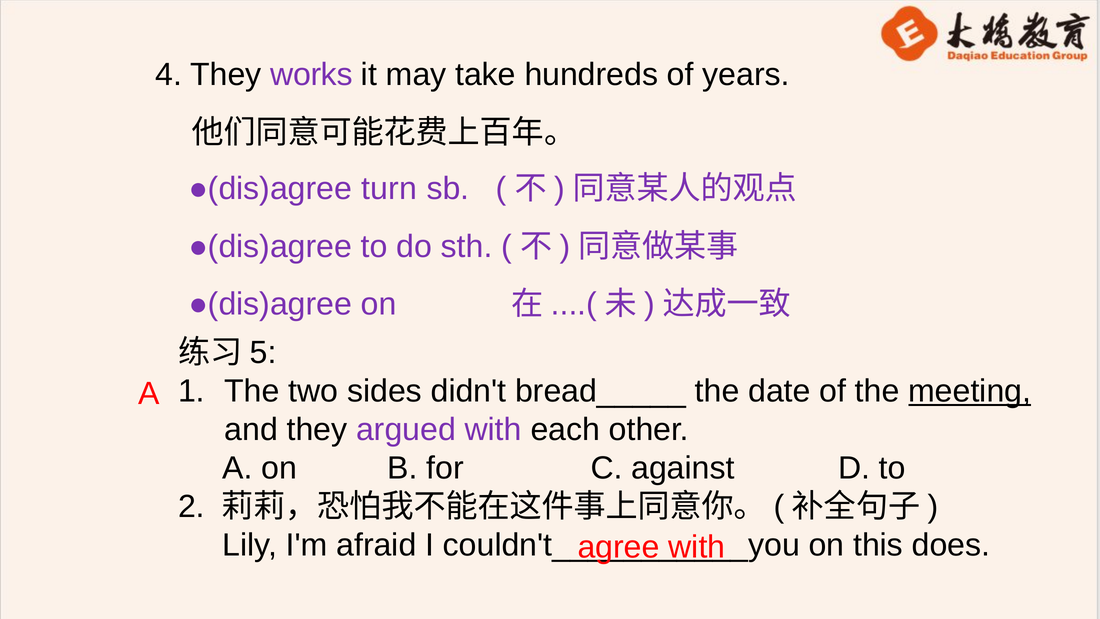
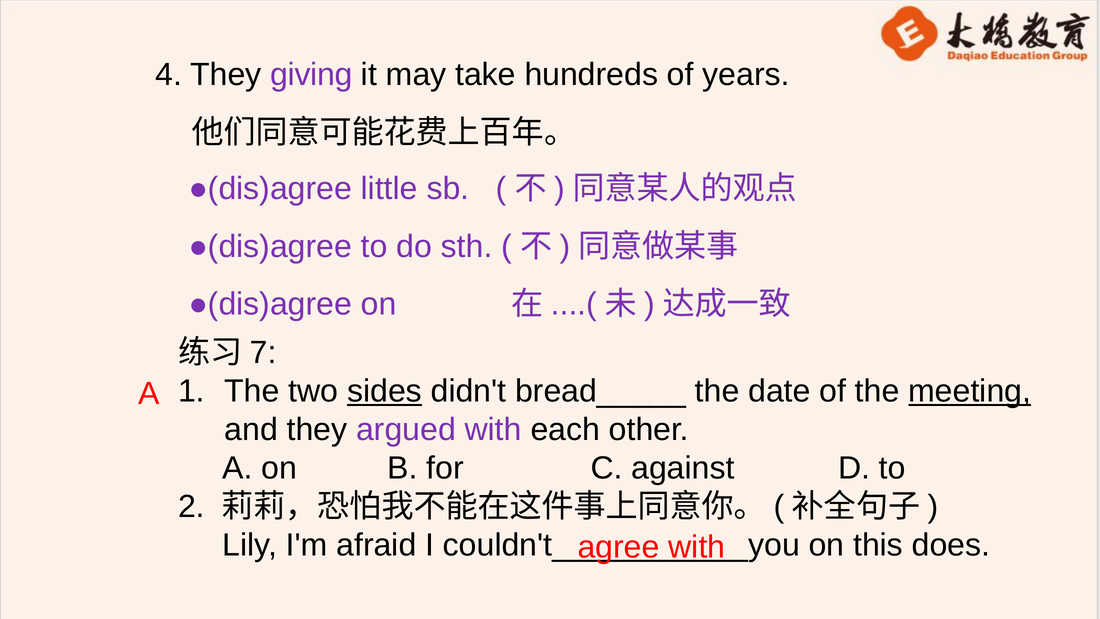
works: works -> giving (311, 75)
turn: turn -> little (389, 189)
5: 5 -> 7 (263, 352)
sides underline: none -> present (385, 391)
